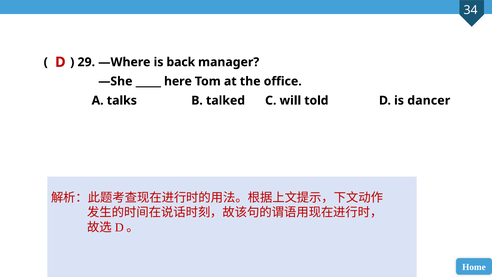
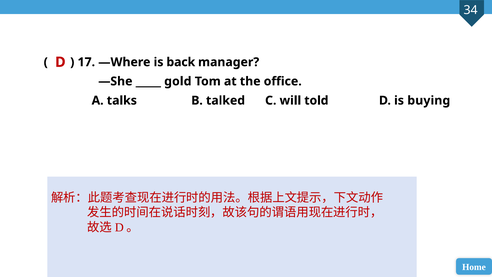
29: 29 -> 17 (86, 62)
here: here -> gold (178, 81)
dancer: dancer -> buying (429, 100)
